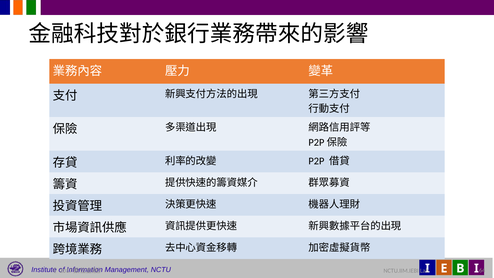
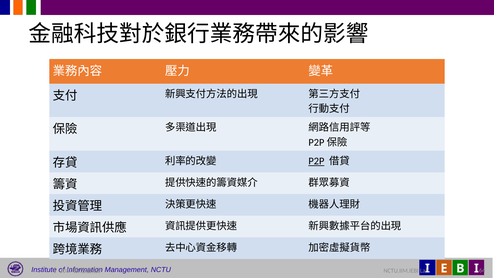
P2P underline: none -> present (316, 161)
